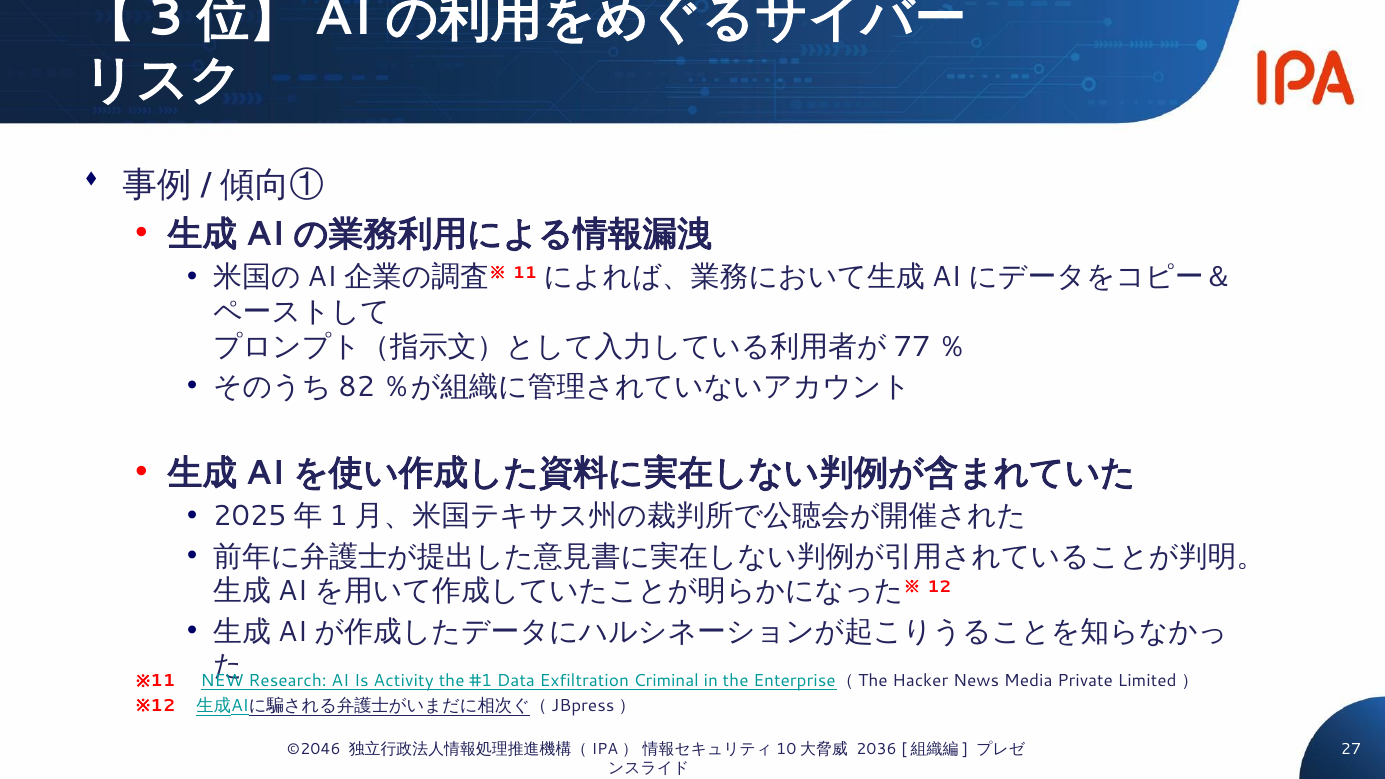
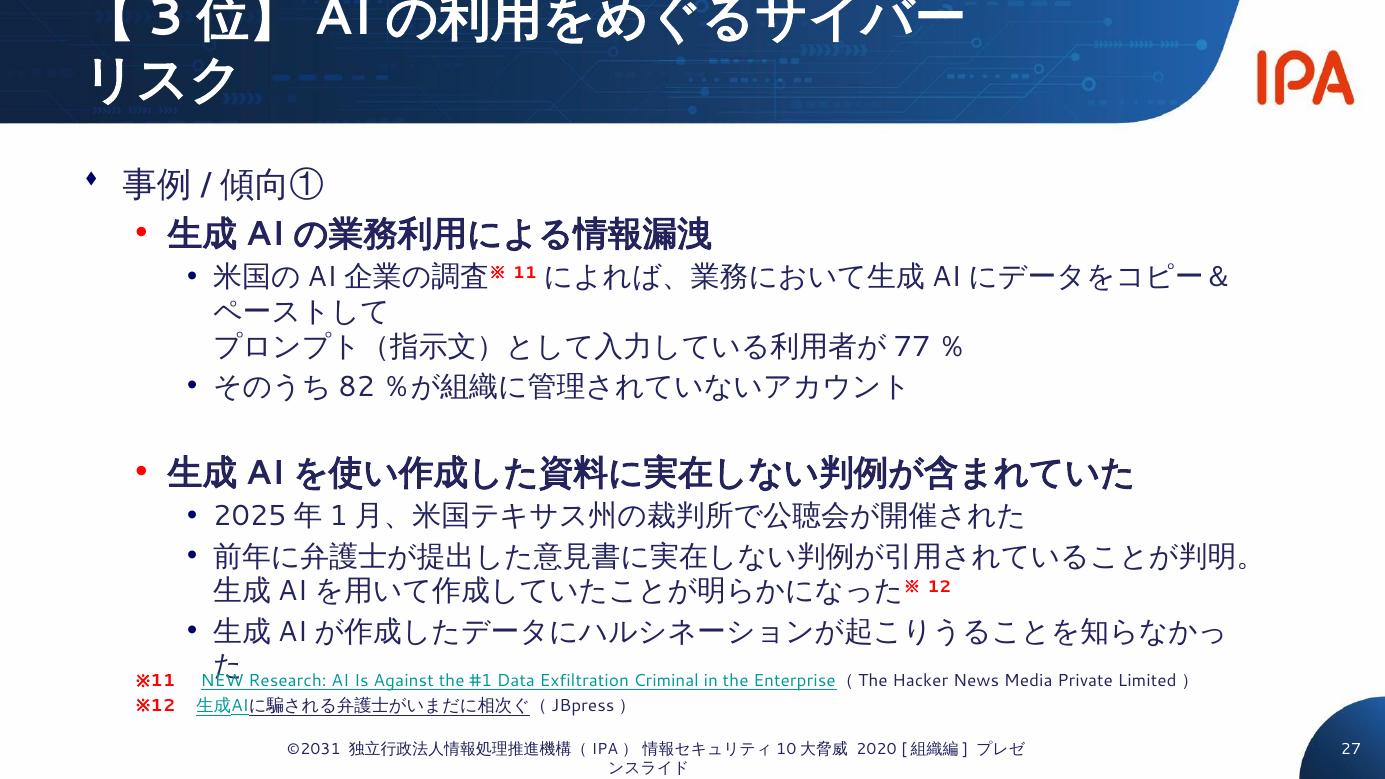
Activity: Activity -> Against (404, 681)
©2046: ©2046 -> ©2031 (314, 750)
2036: 2036 -> 2020 (877, 750)
